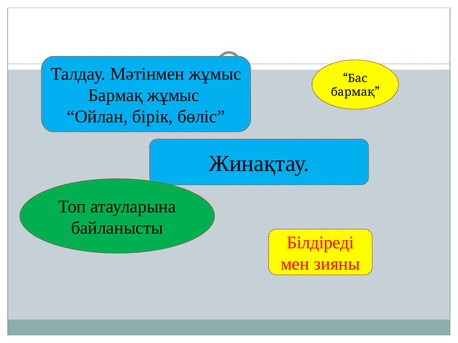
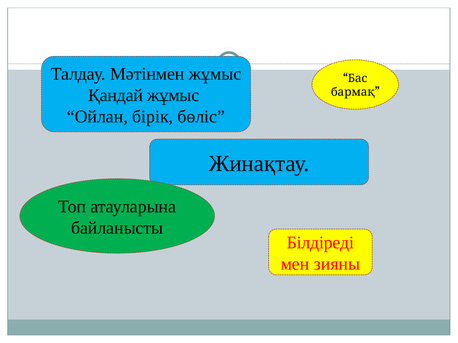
Бармақ: Бармақ -> Қандай (115, 95)
